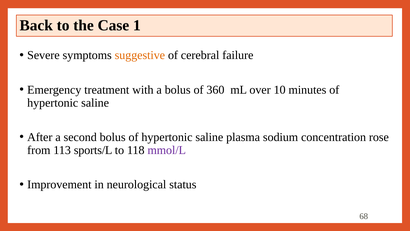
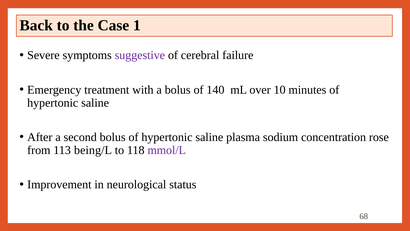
suggestive colour: orange -> purple (140, 55)
360: 360 -> 140 (215, 90)
sports/L: sports/L -> being/L (93, 150)
